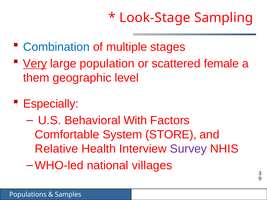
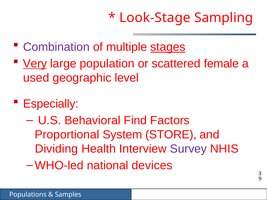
Combination colour: blue -> purple (56, 47)
stages underline: none -> present (168, 47)
them: them -> used (36, 78)
With: With -> Find (135, 121)
Comfortable: Comfortable -> Proportional (67, 135)
Relative: Relative -> Dividing (56, 149)
villages: villages -> devices (152, 166)
